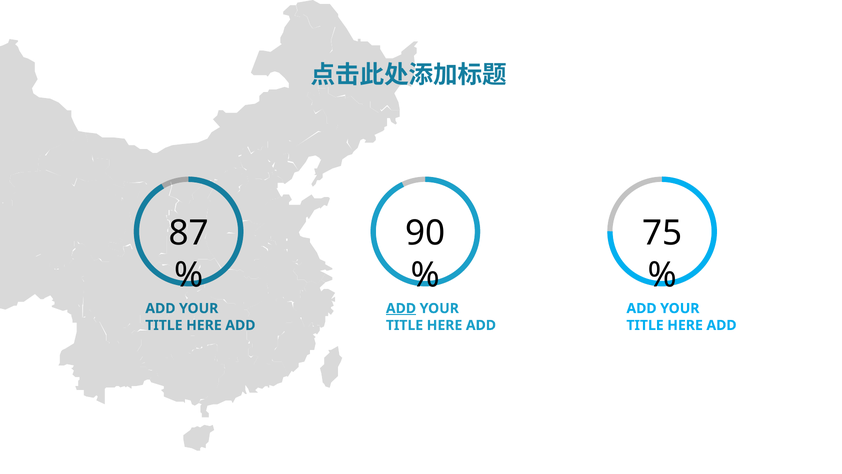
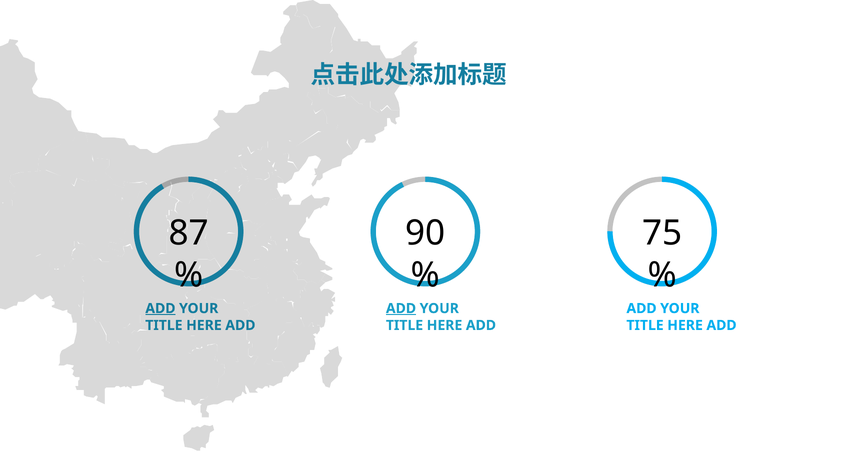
ADD underline: none -> present (160, 308)
